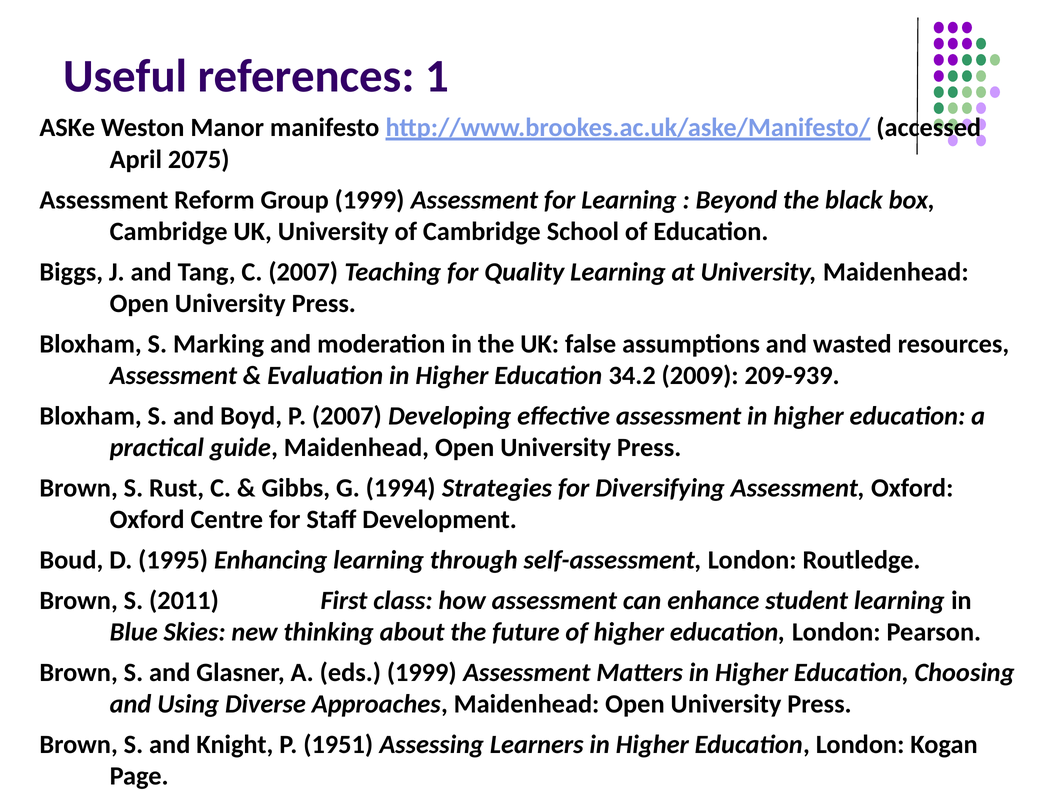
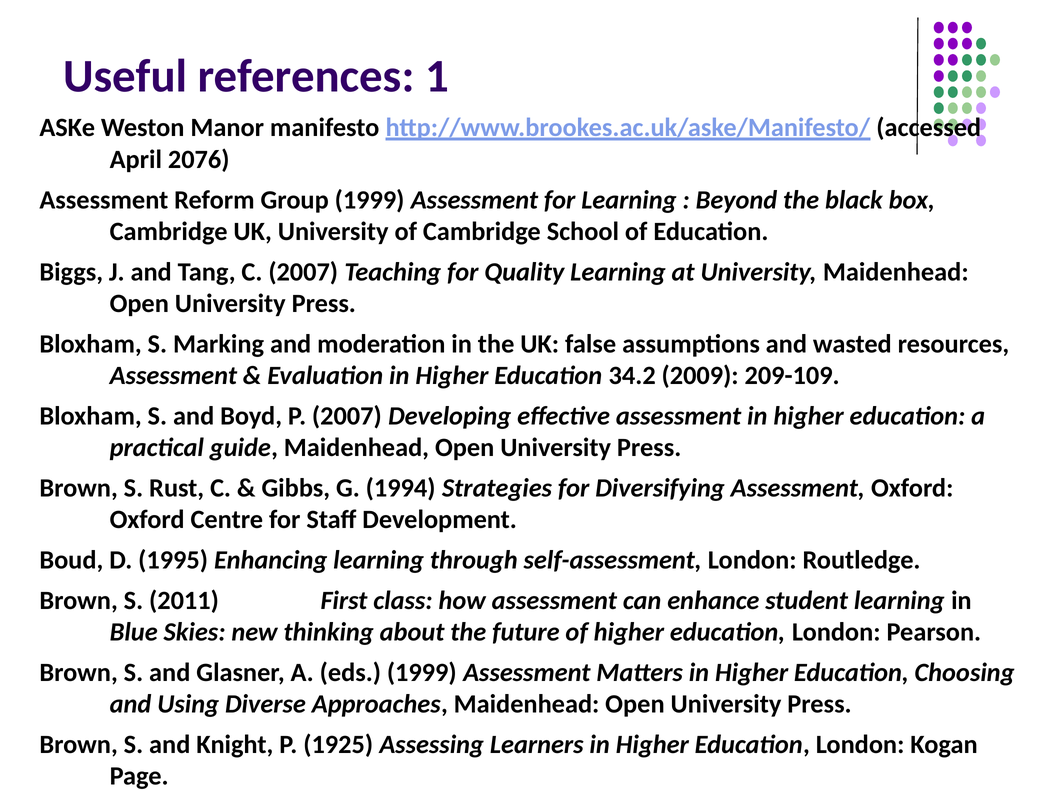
2075: 2075 -> 2076 (199, 160)
209-939: 209-939 -> 209-109 (792, 376)
1951: 1951 -> 1925 (338, 745)
